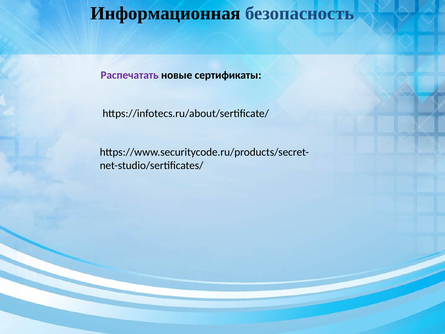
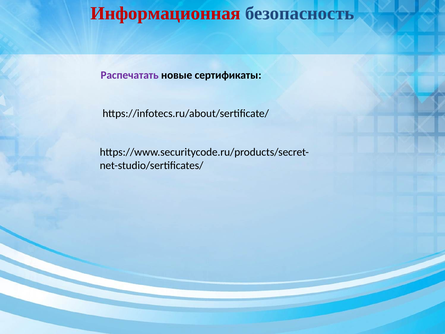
Информационная colour: black -> red (166, 13)
